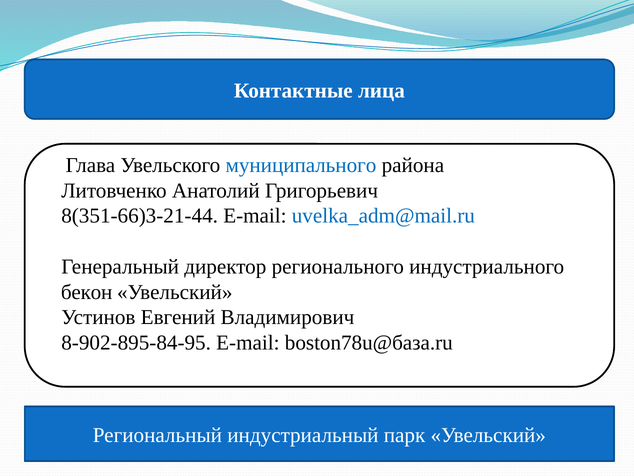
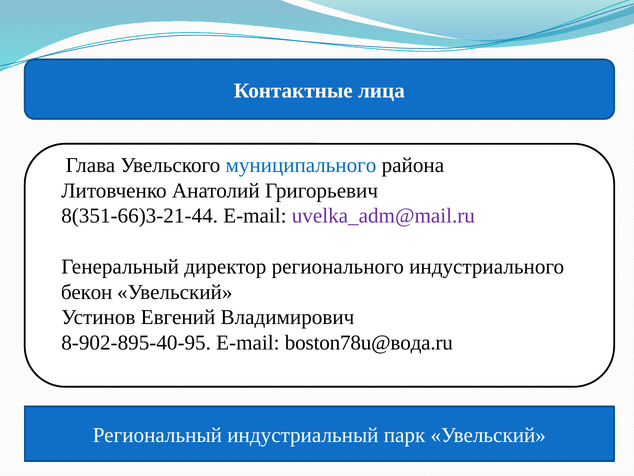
uvelka_adm@mail.ru colour: blue -> purple (383, 216)
8-902-895-84-95: 8-902-895-84-95 -> 8-902-895-40-95 (136, 343)
boston78u@база.ru: boston78u@база.ru -> boston78u@вода.ru (369, 343)
